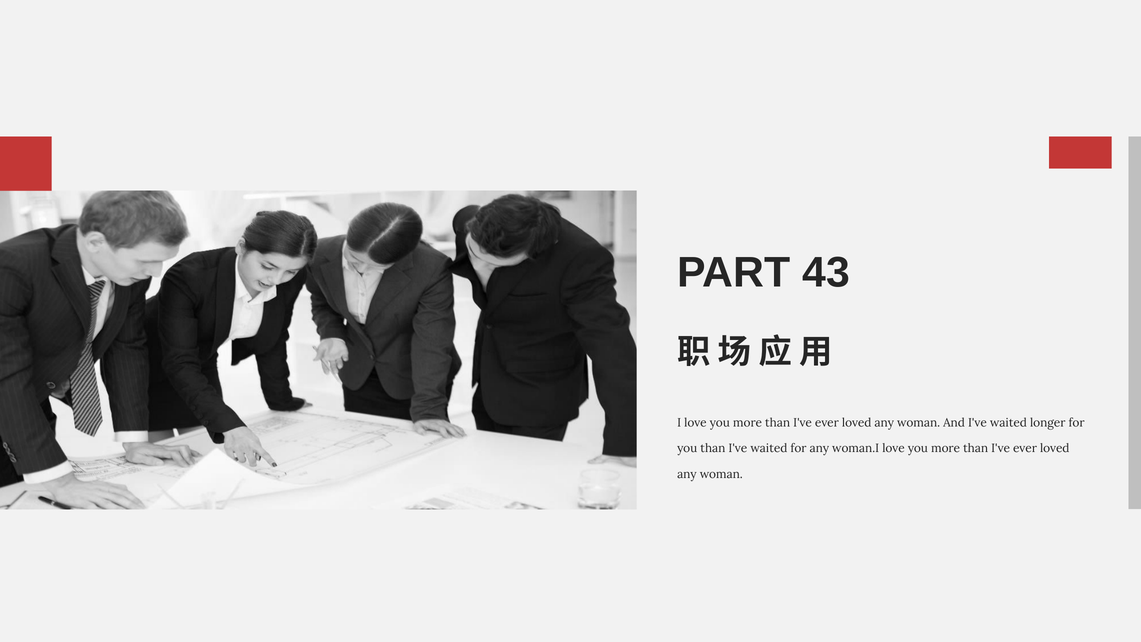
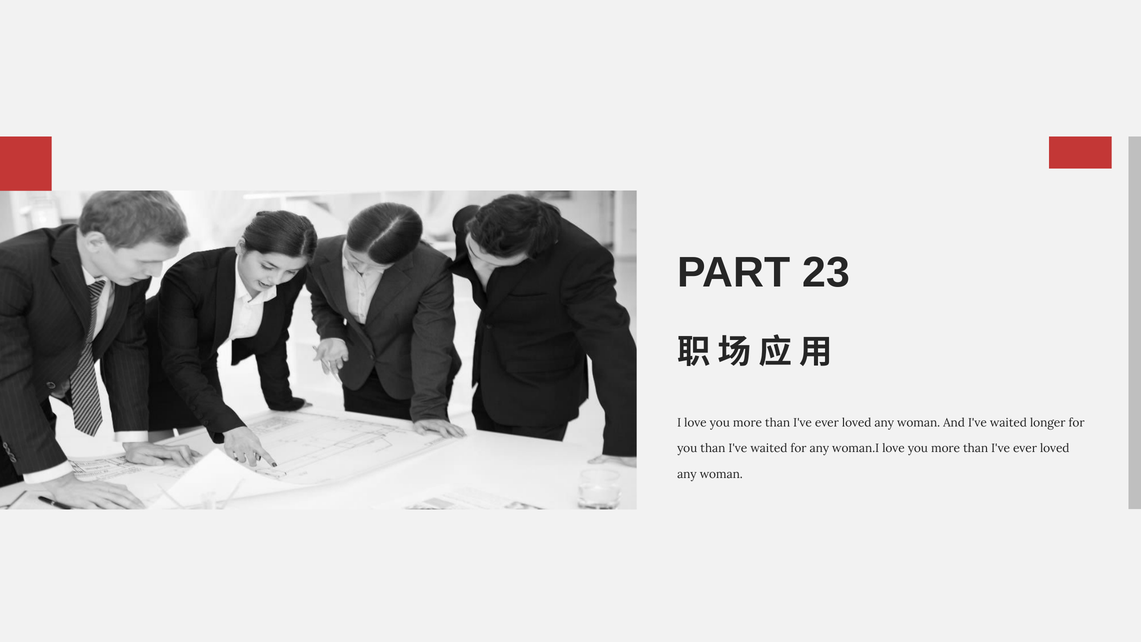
43: 43 -> 23 (826, 273)
